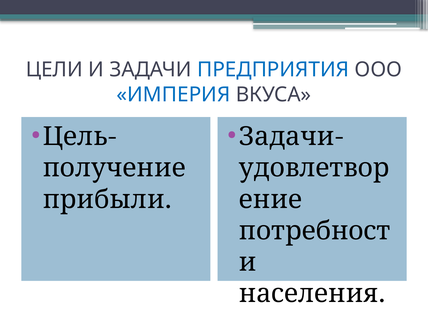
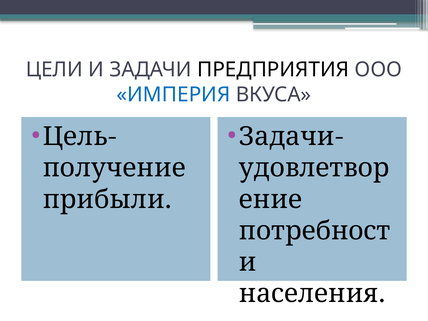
ПРЕДПРИЯТИЯ colour: blue -> black (273, 70)
